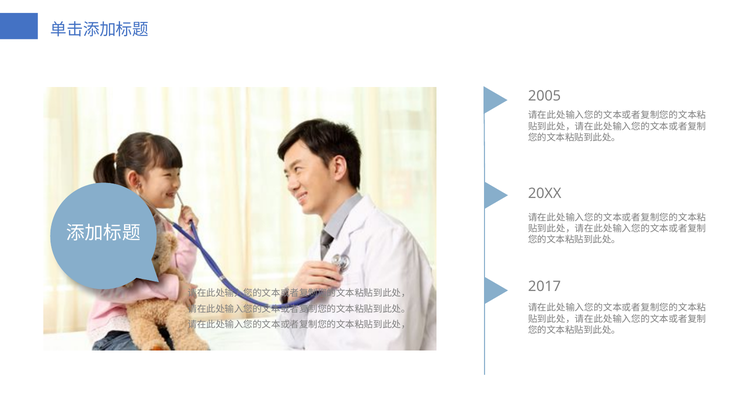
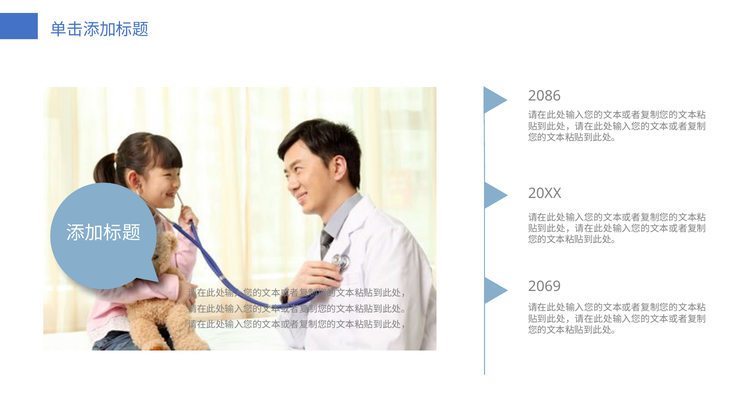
2005: 2005 -> 2086 (545, 96)
2017: 2017 -> 2069 (545, 286)
